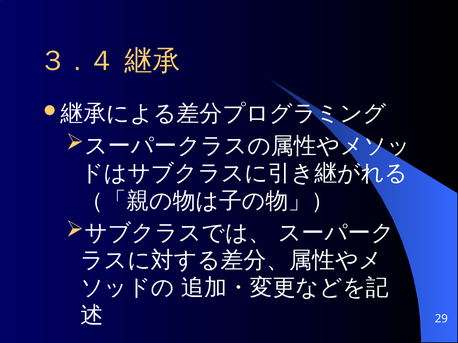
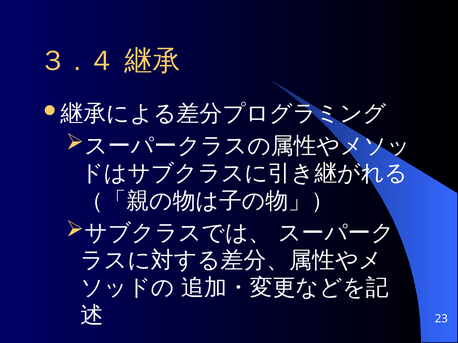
29: 29 -> 23 (441, 319)
